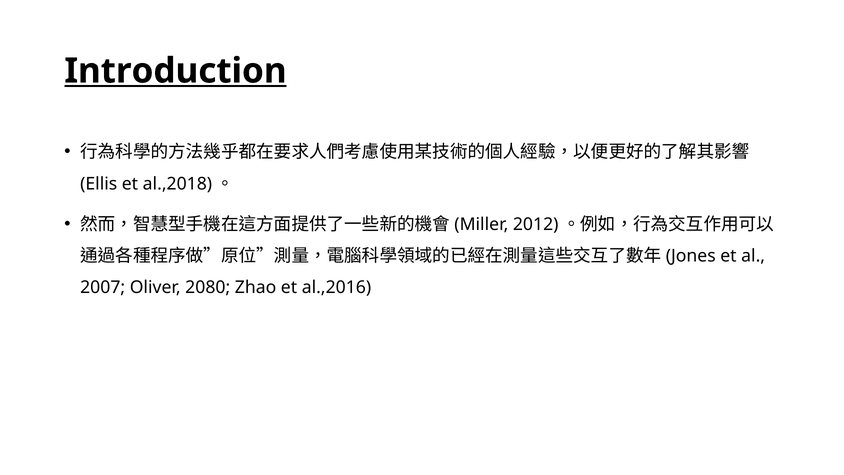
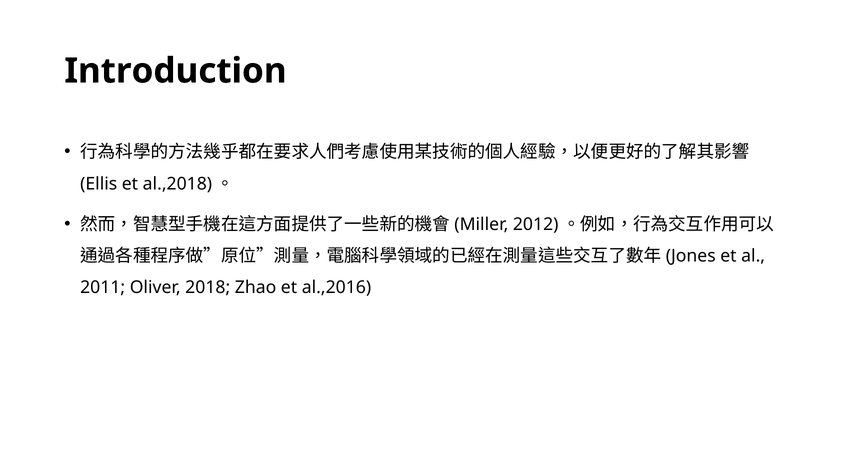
Introduction underline: present -> none (176, 71)
2007: 2007 -> 2011 (103, 288)
2080: 2080 -> 2018 (208, 288)
